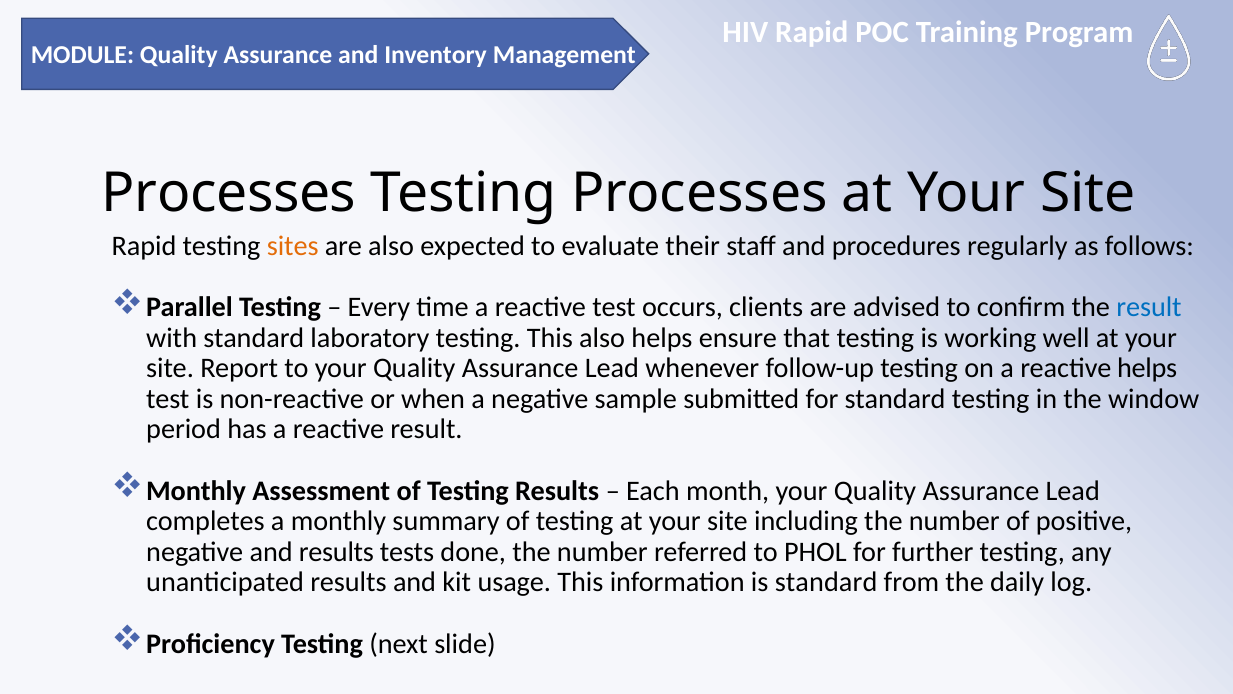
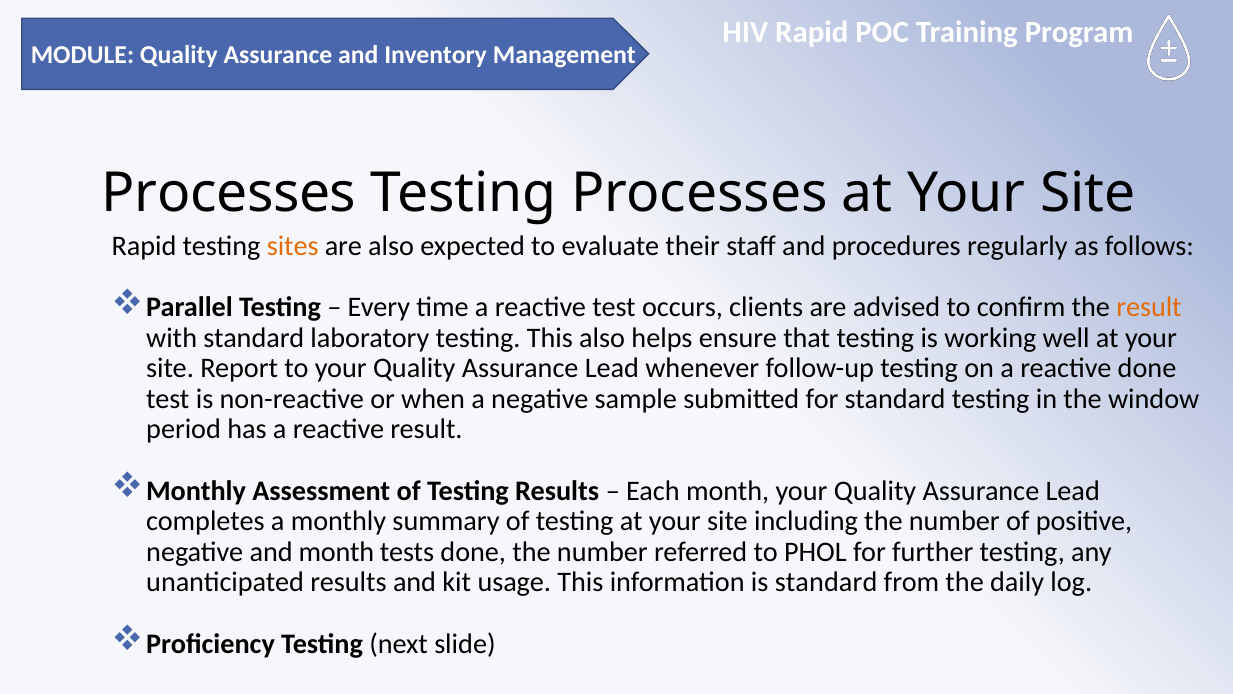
result colour: blue -> orange (1149, 307)
reactive helps: helps -> done (1147, 368)
and results: results -> month (336, 552)
